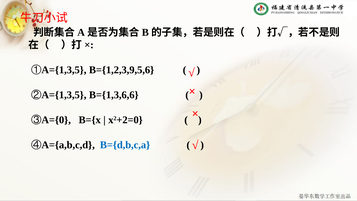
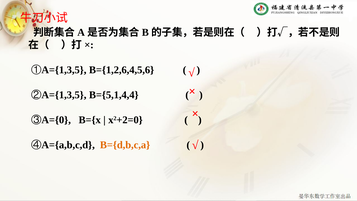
B={1,2,3,9,5,6: B={1,2,3,9,5,6 -> B={1,2,6,4,5,6 (122, 70)
B={1,3,6,6: B={1,3,6,6 -> B={5,1,4,4 (114, 95)
B={d,b,c,a colour: blue -> orange (125, 145)
